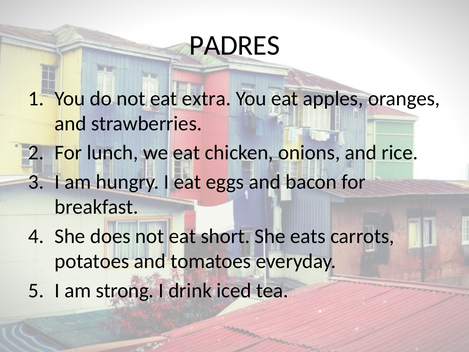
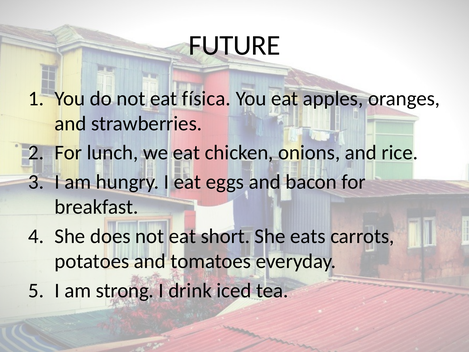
PADRES: PADRES -> FUTURE (235, 45)
extra: extra -> física (206, 98)
